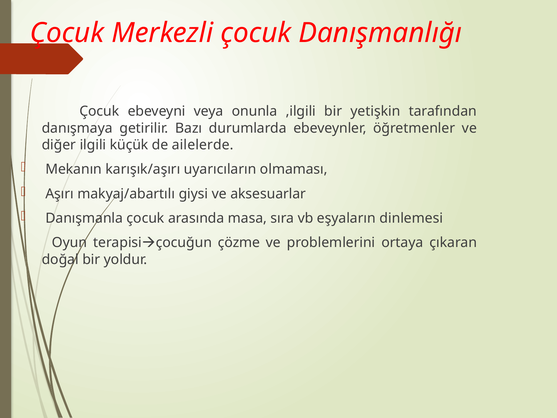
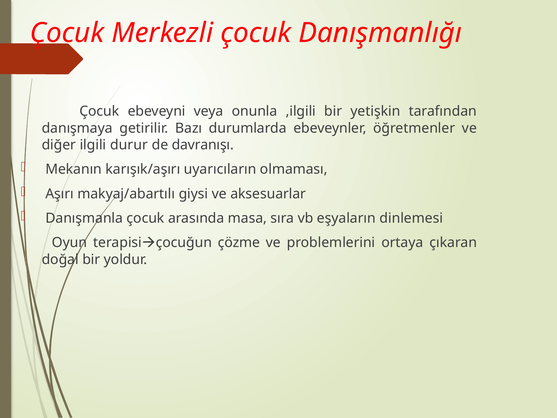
küçük: küçük -> durur (129, 145)
ailelerde: ailelerde -> davranışı (203, 145)
